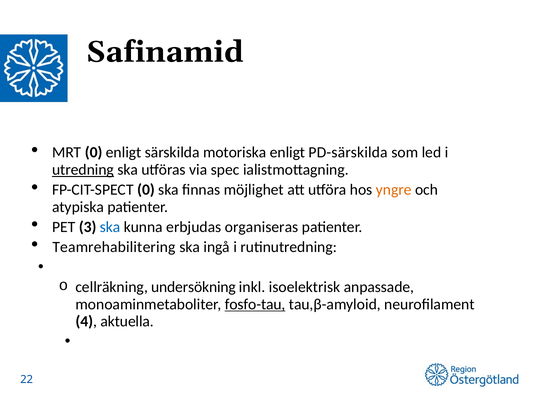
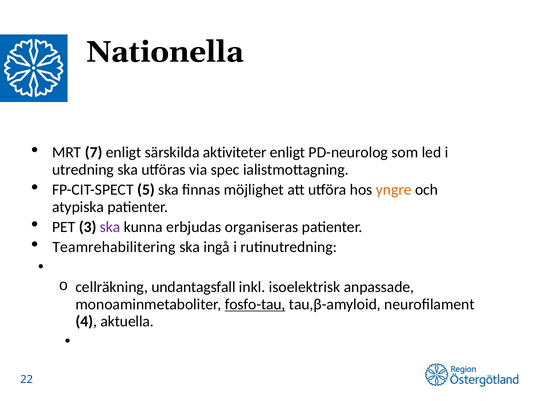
Safinamid: Safinamid -> Nationella (165, 52)
MRT 0: 0 -> 7 (94, 153)
motoriska: motoriska -> aktiviteter (235, 153)
PD-särskilda: PD-särskilda -> PD-neurolog (348, 153)
utredning underline: present -> none (83, 170)
FP-CIT-SPECT 0: 0 -> 5 (146, 190)
ska colour: blue -> purple (110, 227)
undersökning: undersökning -> undantagsfall (194, 287)
